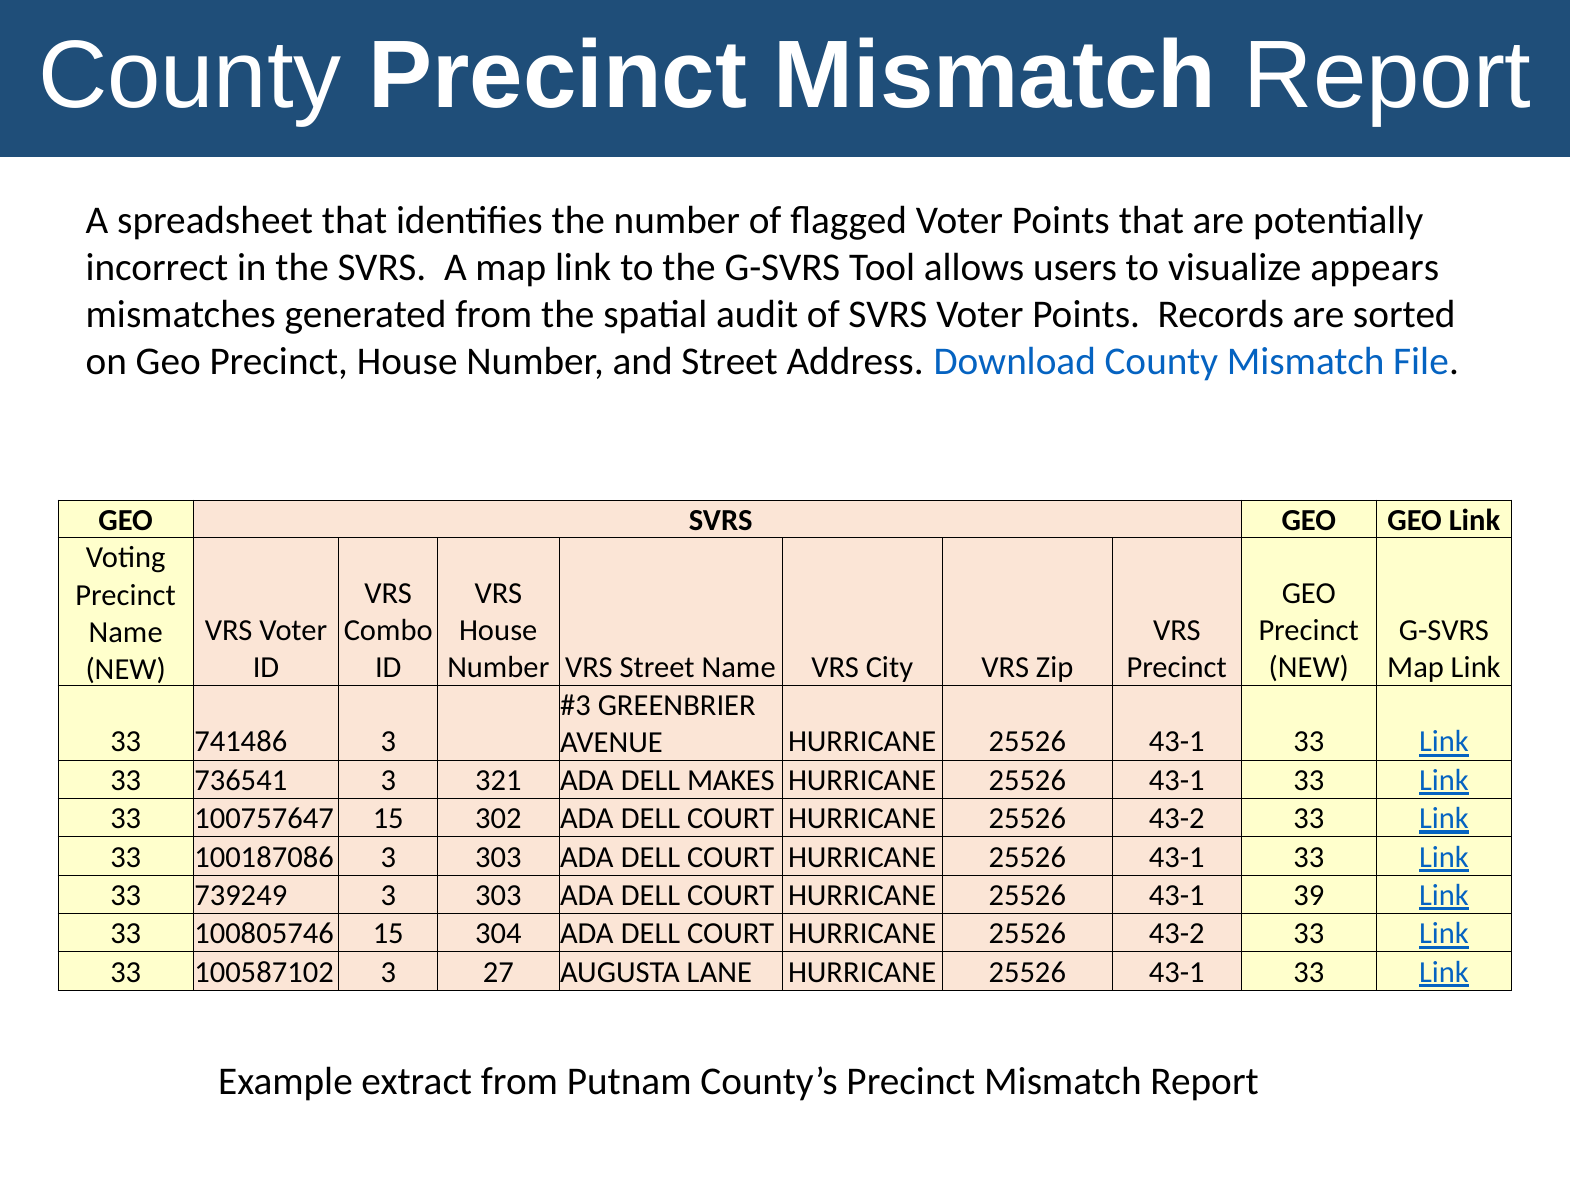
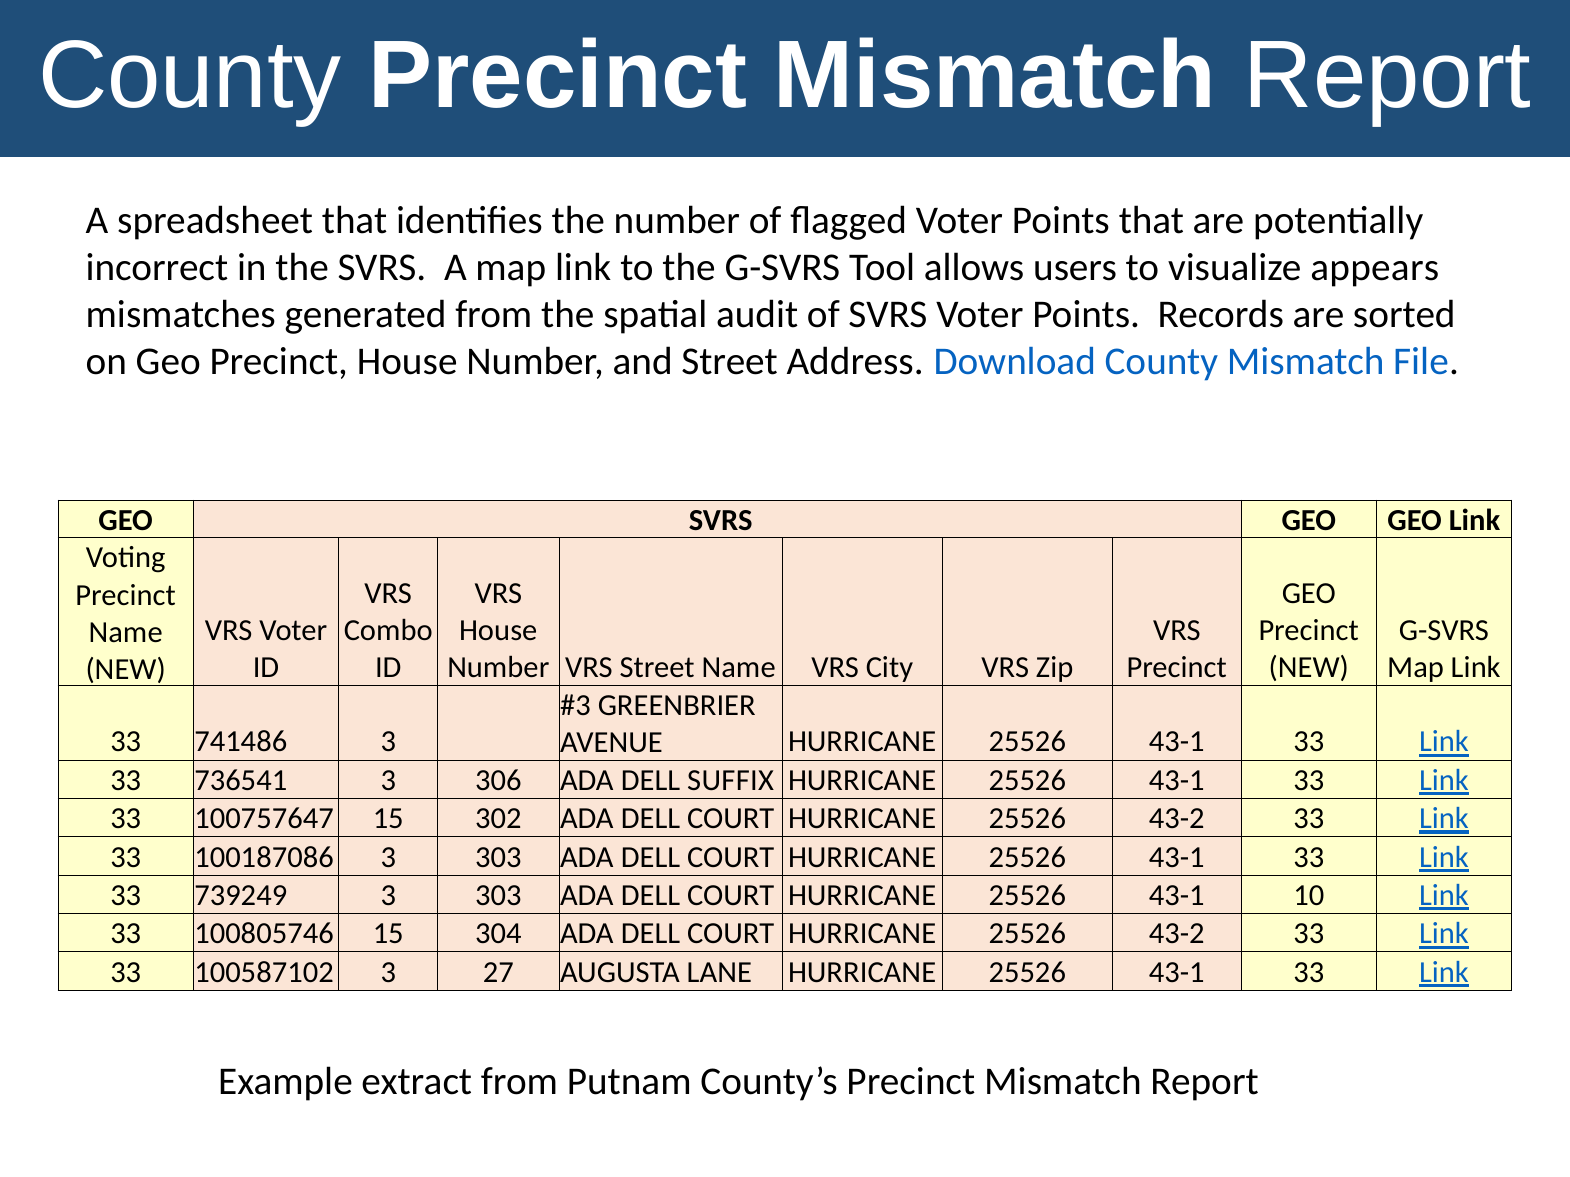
321: 321 -> 306 (498, 781)
MAKES: MAKES -> SUFFIX (731, 781)
39: 39 -> 10 (1309, 896)
